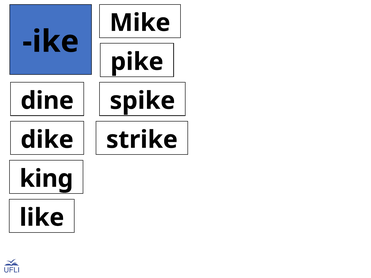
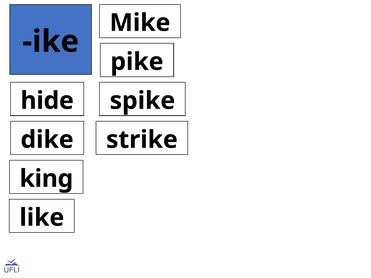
dine: dine -> hide (47, 101)
